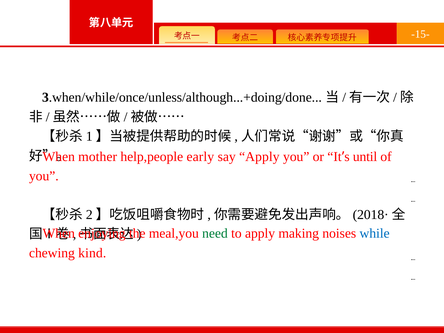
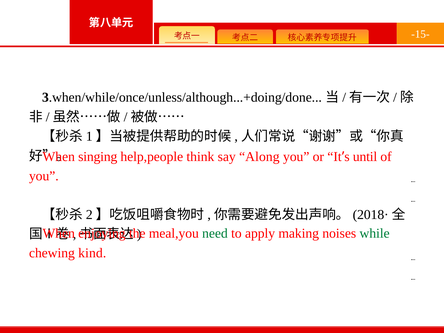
mother: mother -> singing (98, 157)
early: early -> think (200, 157)
say Apply: Apply -> Along (259, 157)
while colour: blue -> green (375, 233)
